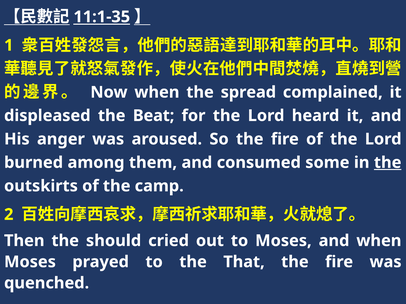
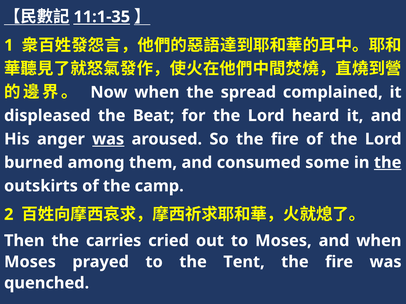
was underline: none -> present (108, 139)
should: should -> carries (114, 241)
That: That -> Tent (244, 262)
